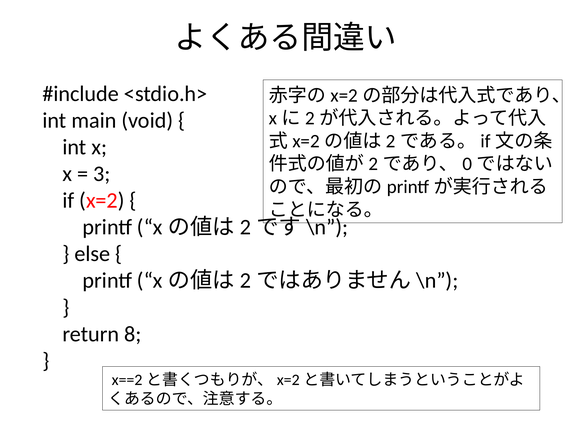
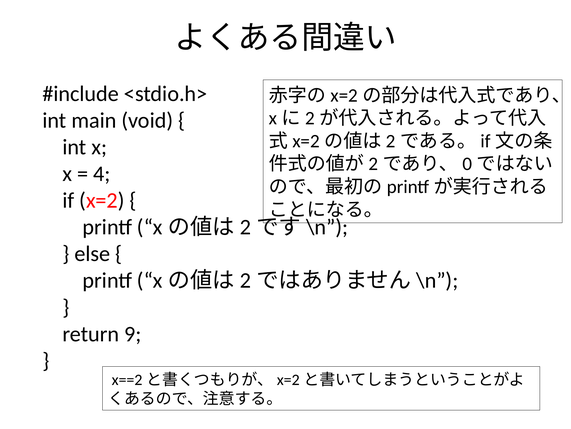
3: 3 -> 4 (102, 173)
8: 8 -> 9 (133, 333)
